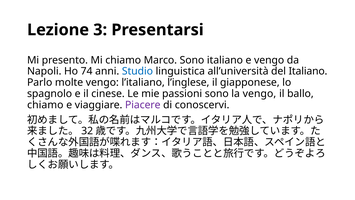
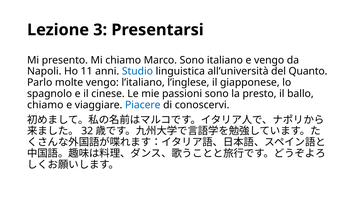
74: 74 -> 11 (87, 71)
del Italiano: Italiano -> Quanto (308, 71)
la vengo: vengo -> presto (260, 94)
Piacere colour: purple -> blue (143, 105)
